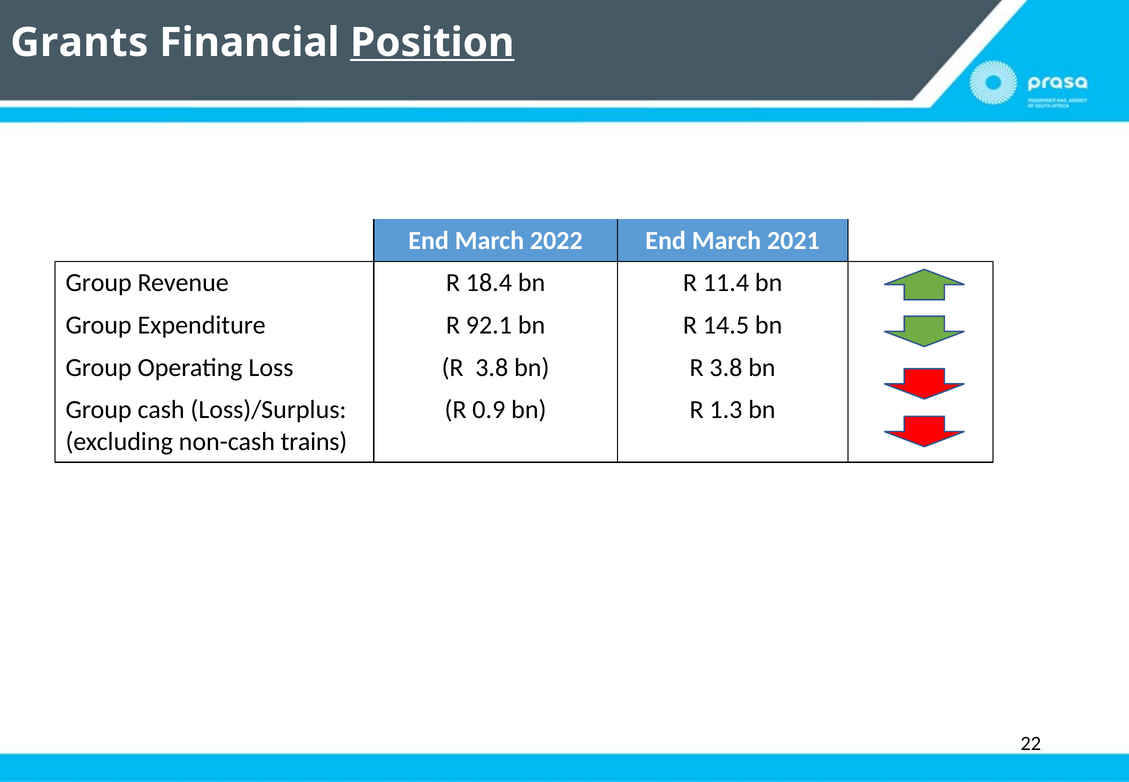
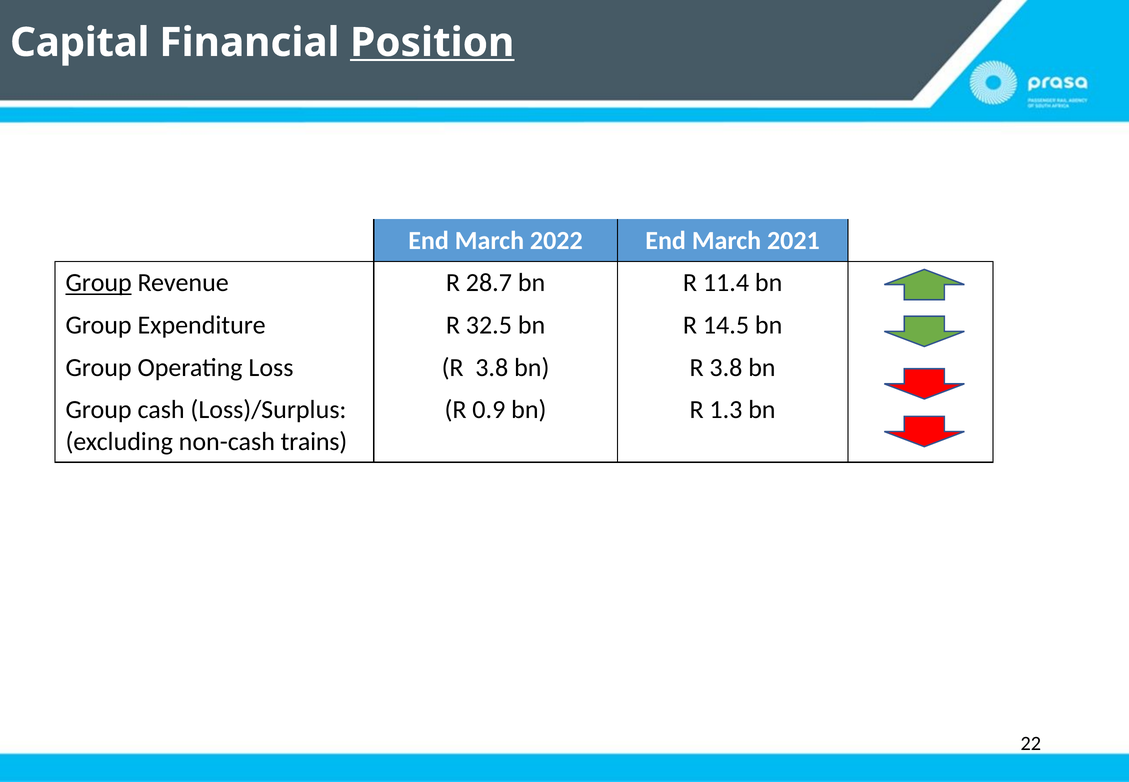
Grants: Grants -> Capital (80, 43)
Group underline: none -> present (99, 283)
18.4: 18.4 -> 28.7 (489, 283)
92.1: 92.1 -> 32.5 (489, 325)
